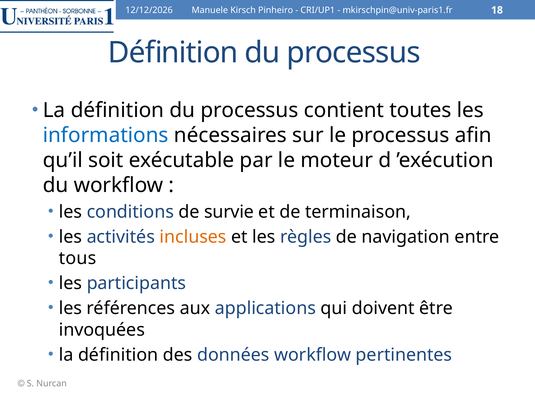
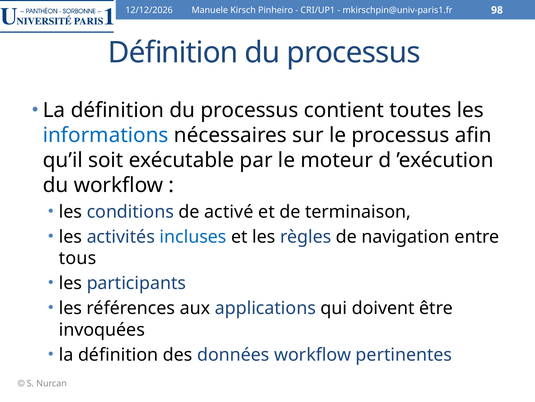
18: 18 -> 98 (497, 10)
survie: survie -> activé (229, 211)
incluses colour: orange -> blue (193, 236)
